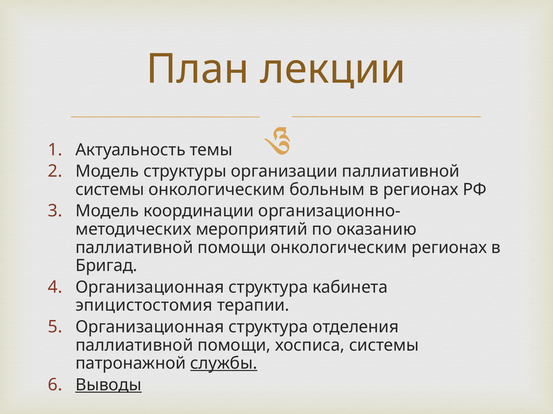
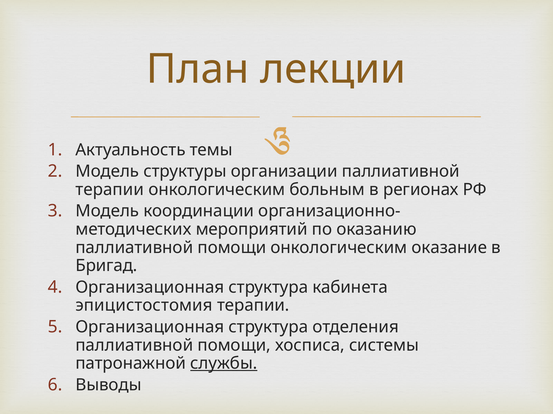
системы: системы -> терапии (110, 190)
онкологическим регионах: регионах -> оказание (449, 248)
Выводы underline: present -> none (109, 386)
